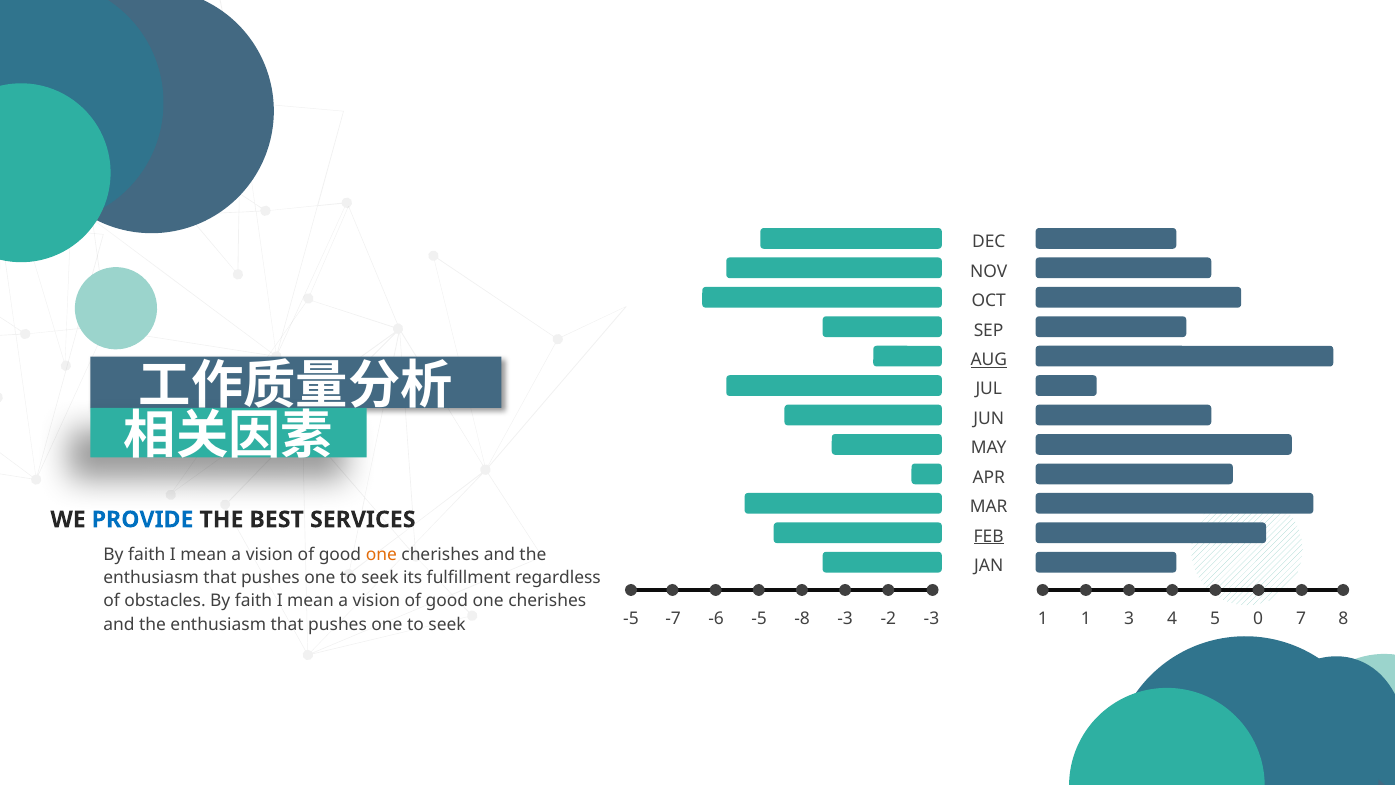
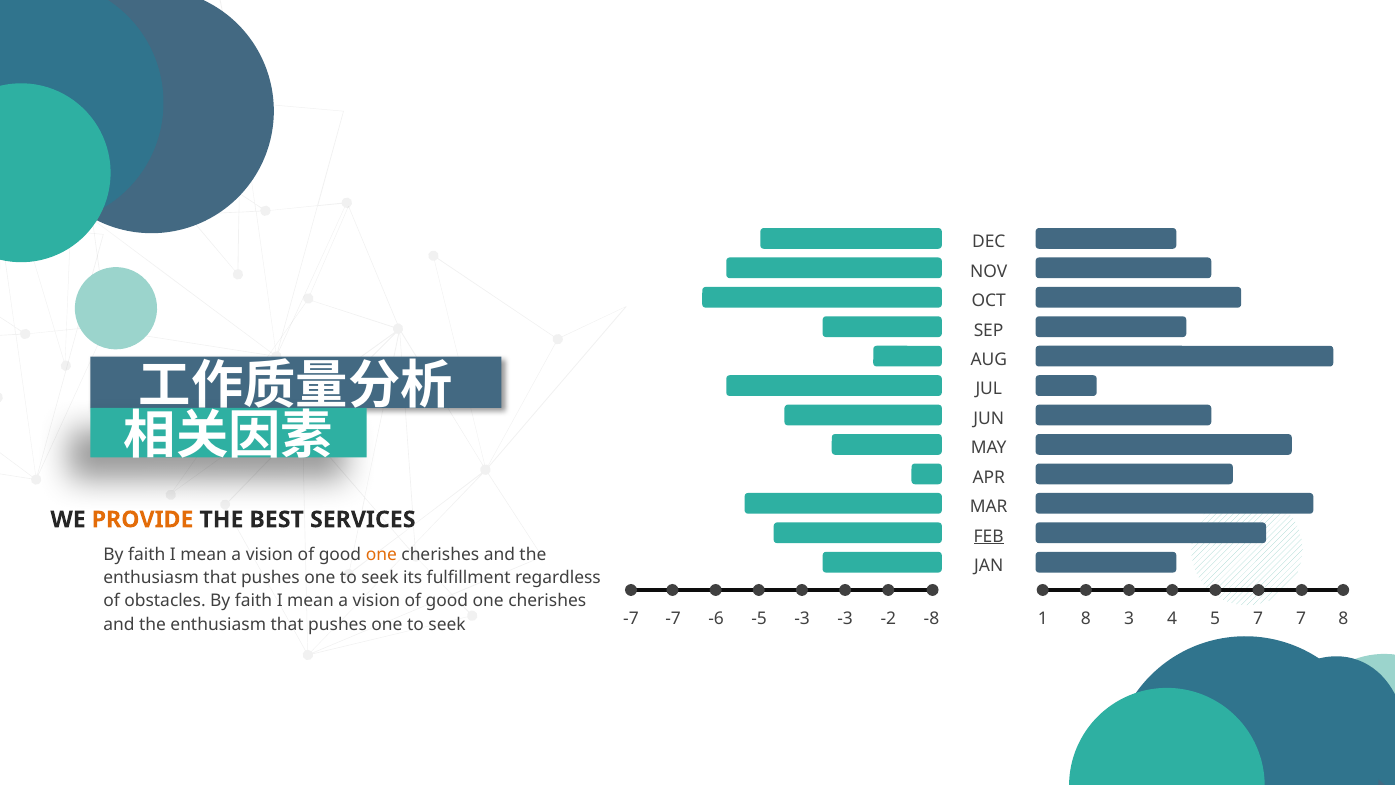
AUG underline: present -> none (989, 360)
PROVIDE colour: blue -> orange (143, 519)
-5: -5 -> -7 (631, 619)
-8: -8 -> -3 (802, 619)
-3: -3 -> -8 (932, 619)
1 1: 1 -> 8 (1086, 619)
5 0: 0 -> 7 (1258, 619)
